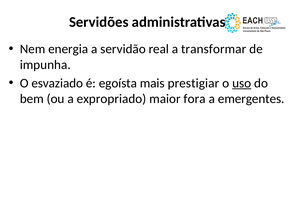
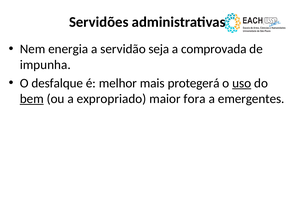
real: real -> seja (159, 49)
transformar: transformar -> comprovada (214, 49)
esvaziado: esvaziado -> desfalque (57, 83)
egoísta: egoísta -> melhor (118, 83)
prestigiar: prestigiar -> protegerá (194, 83)
bem underline: none -> present (32, 99)
